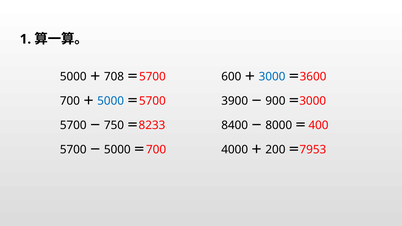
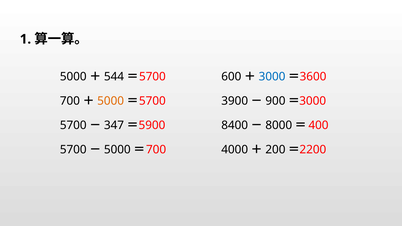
708: 708 -> 544 (114, 77)
5000 colour: blue -> orange (111, 101)
750: 750 -> 347 (114, 125)
8233: 8233 -> 5900 (152, 125)
7953: 7953 -> 2200 (313, 150)
